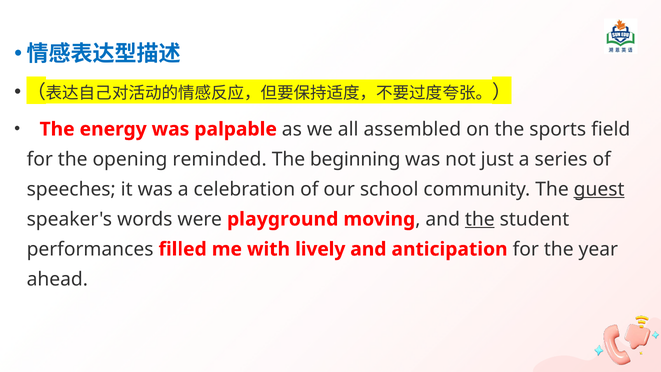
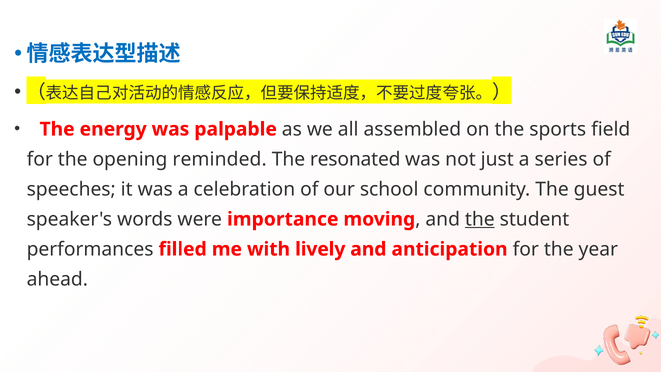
beginning: beginning -> resonated (355, 159)
guest underline: present -> none (599, 189)
playground: playground -> importance (283, 219)
